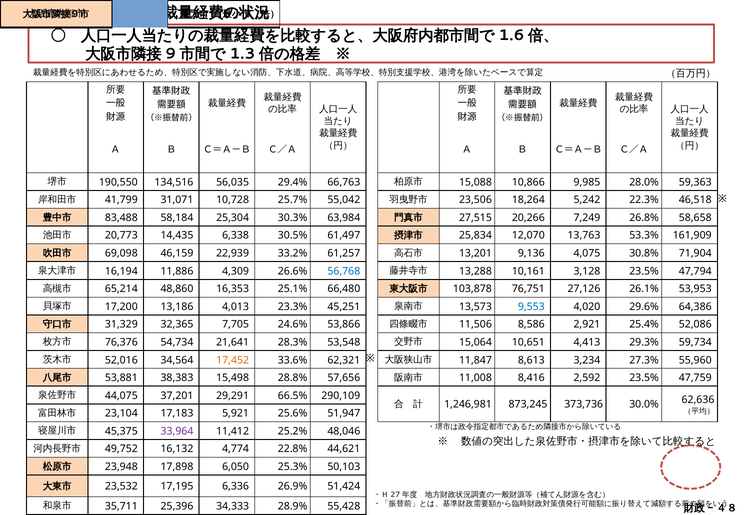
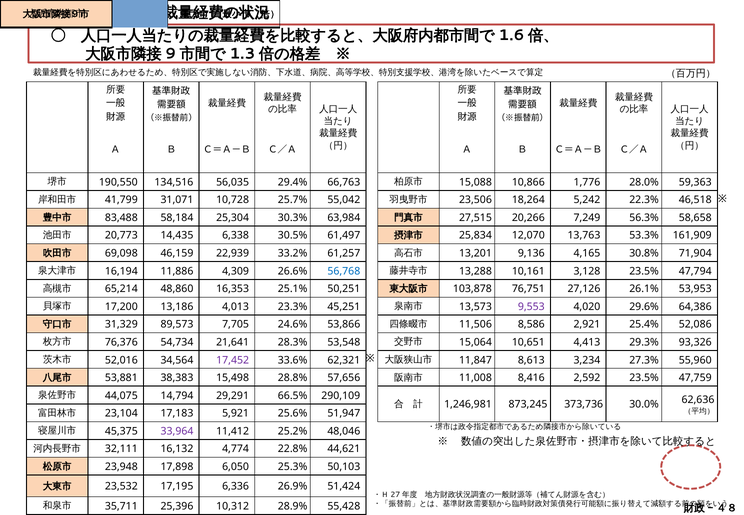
9,985: 9,985 -> 1,776 (587, 182)
26.8%: 26.8% -> 56.3% (644, 218)
4,075: 4,075 -> 4,165 (587, 253)
66,480: 66,480 -> 50,251 (344, 289)
9,553 colour: blue -> purple (531, 307)
32,365: 32,365 -> 89,573 (177, 325)
59,734: 59,734 -> 93,326 (695, 342)
17,452 colour: orange -> purple (233, 360)
37,201: 37,201 -> 14,794 (177, 396)
49,752: 49,752 -> 32,111 (121, 449)
34,333: 34,333 -> 10,312 (233, 506)
